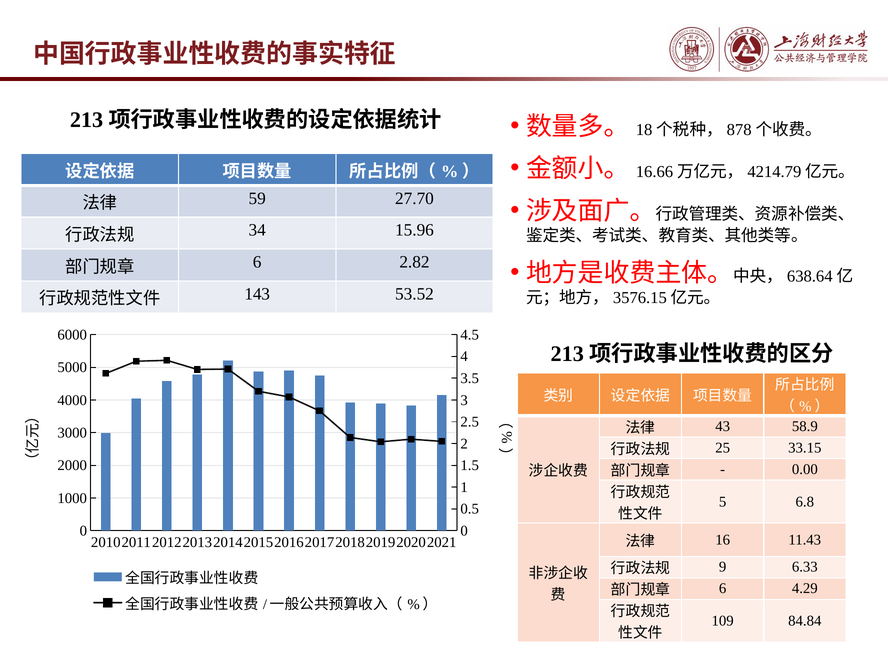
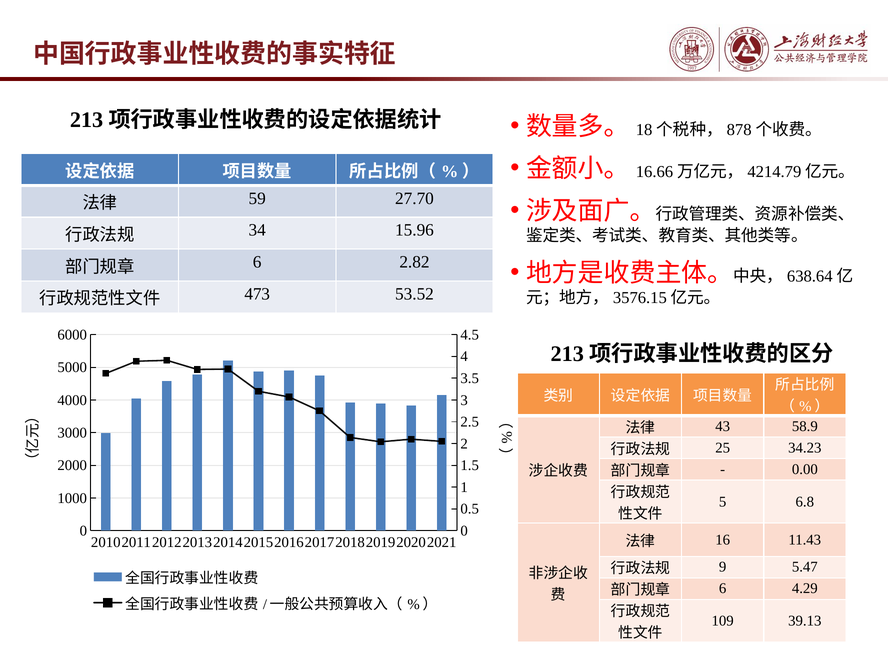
143: 143 -> 473 (257, 294)
33.15: 33.15 -> 34.23 (805, 448)
6.33: 6.33 -> 5.47 (805, 567)
84.84: 84.84 -> 39.13 (805, 621)
